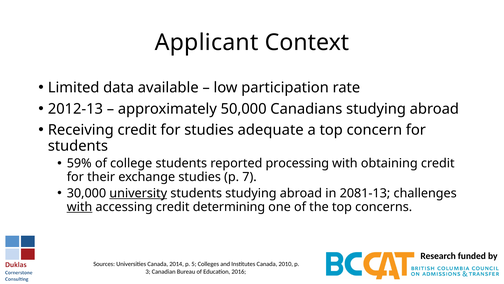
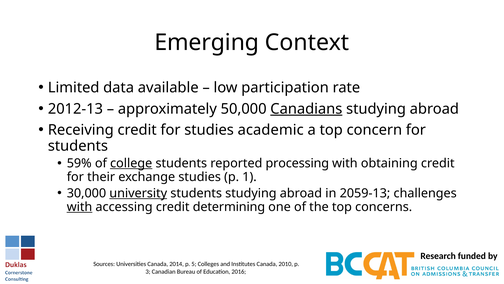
Applicant: Applicant -> Emerging (207, 42)
Canadians underline: none -> present (306, 109)
adequate: adequate -> academic (271, 130)
college underline: none -> present (131, 163)
7: 7 -> 1 (250, 177)
2081-13: 2081-13 -> 2059-13 (365, 193)
